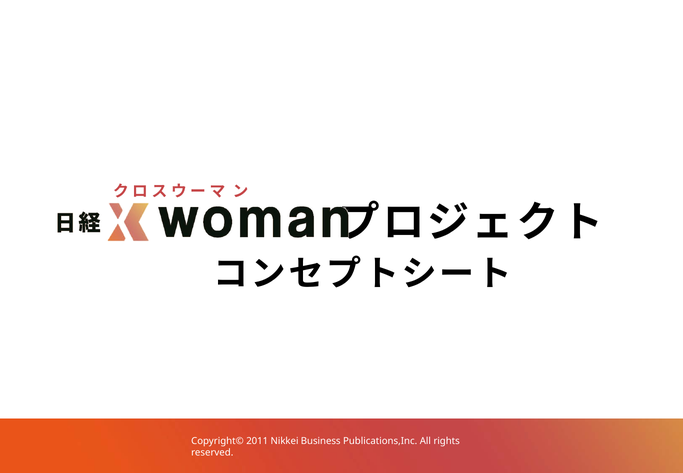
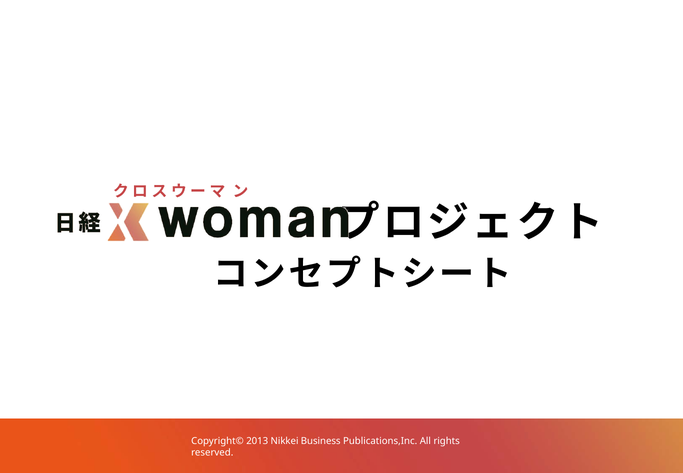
2011: 2011 -> 2013 (257, 441)
